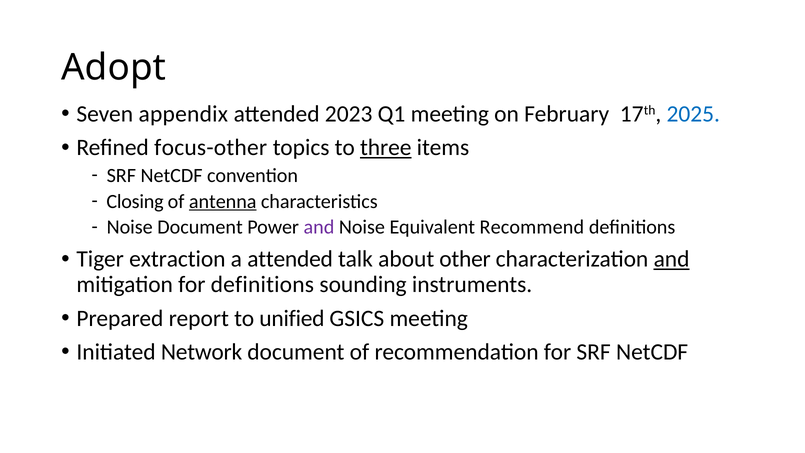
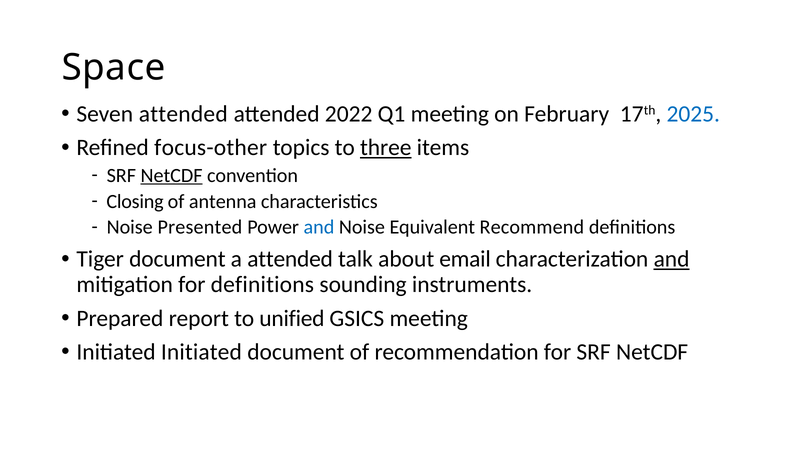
Adopt: Adopt -> Space (114, 68)
Seven appendix: appendix -> attended (183, 114)
2023: 2023 -> 2022 (349, 114)
NetCDF underline: none -> present (172, 175)
antenna underline: present -> none (223, 201)
Noise Document: Document -> Presented (200, 227)
and colour: purple -> blue (319, 227)
Tiger extraction: extraction -> document (177, 259)
other: other -> email (465, 259)
Initiated Network: Network -> Initiated (201, 352)
